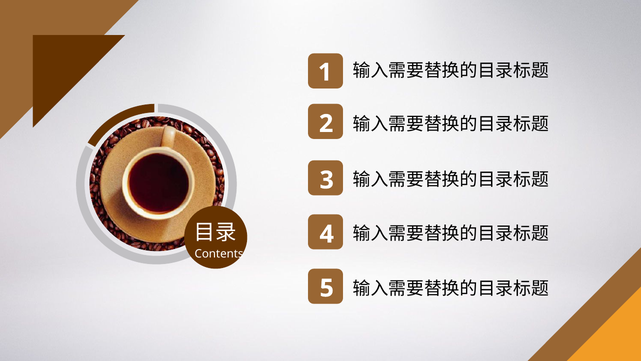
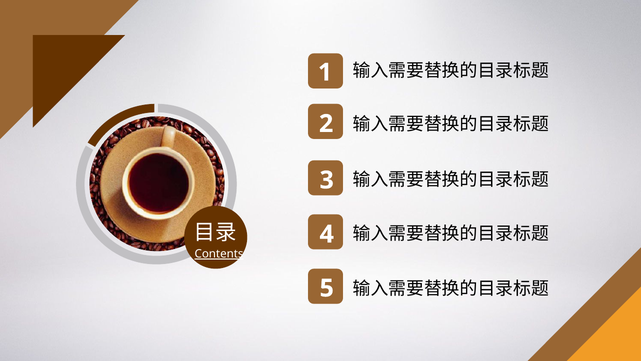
Contents underline: none -> present (219, 254)
